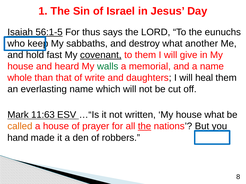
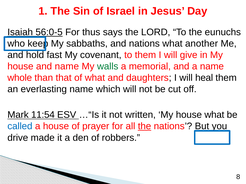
56:1-5: 56:1-5 -> 56:0-5 (49, 32)
and destroy: destroy -> nations (144, 44)
covenant underline: present -> none (101, 55)
and heard: heard -> name (67, 67)
of write: write -> what (95, 78)
11:63: 11:63 -> 11:54 (43, 115)
called colour: orange -> blue (20, 127)
hand: hand -> drive (18, 138)
